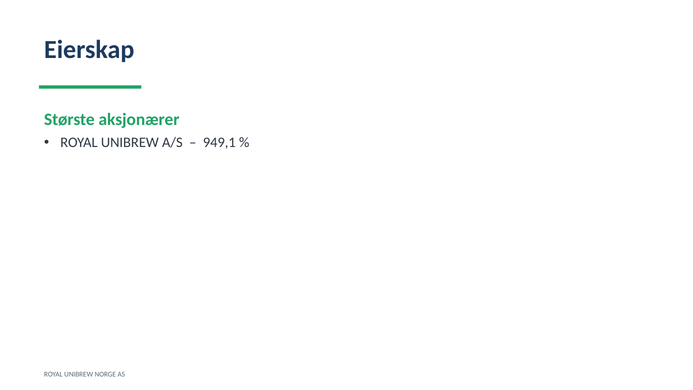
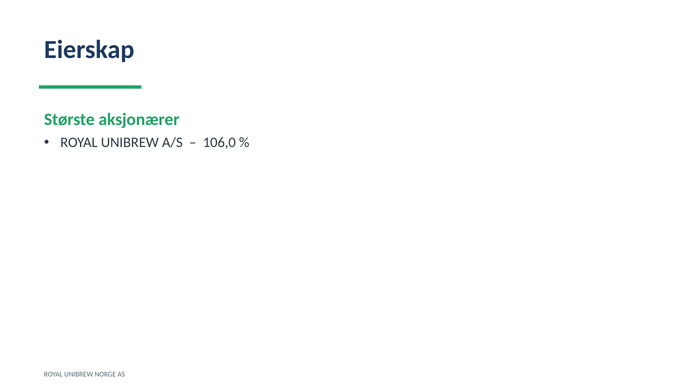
949,1: 949,1 -> 106,0 (219, 143)
